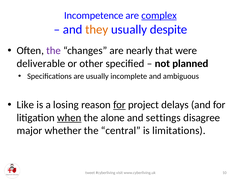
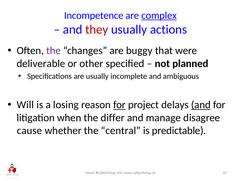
they colour: orange -> red (97, 29)
despite: despite -> actions (169, 29)
nearly: nearly -> buggy (139, 51)
Like: Like -> Will (25, 105)
and underline: none -> present (201, 105)
when underline: present -> none (69, 118)
alone: alone -> differ (113, 118)
settings: settings -> manage (163, 118)
major: major -> cause (29, 130)
limitations: limitations -> predictable (179, 130)
